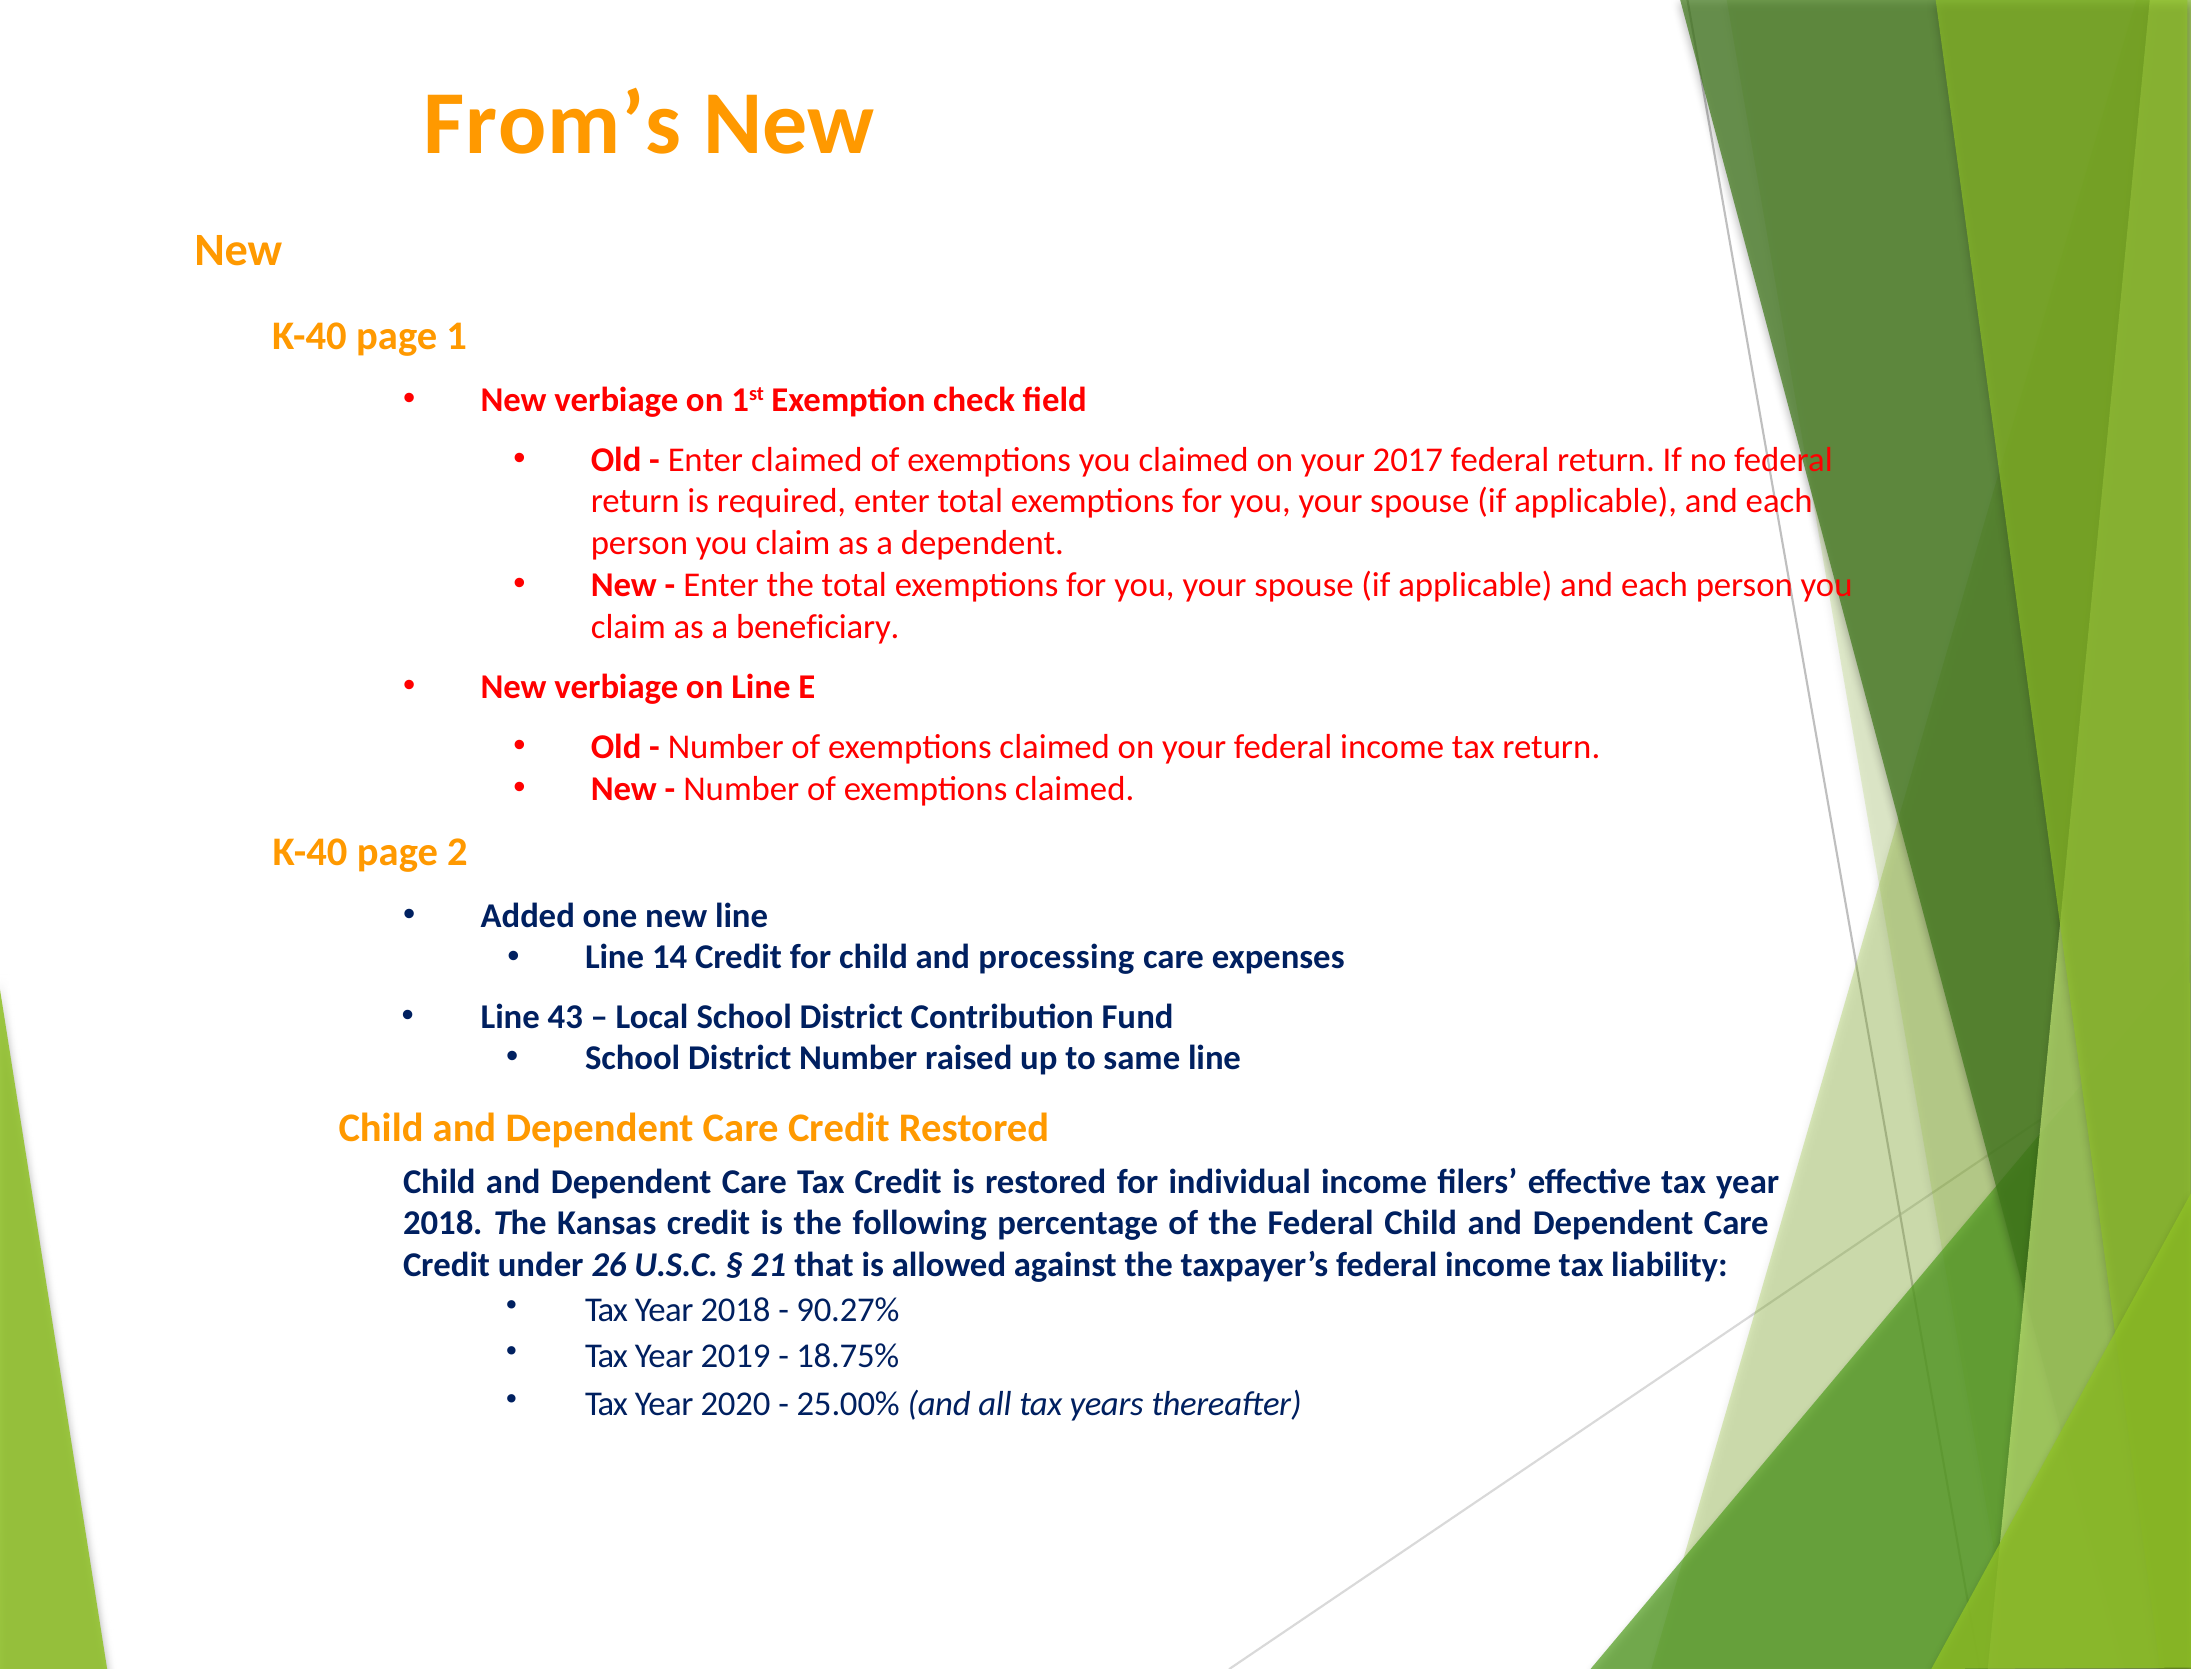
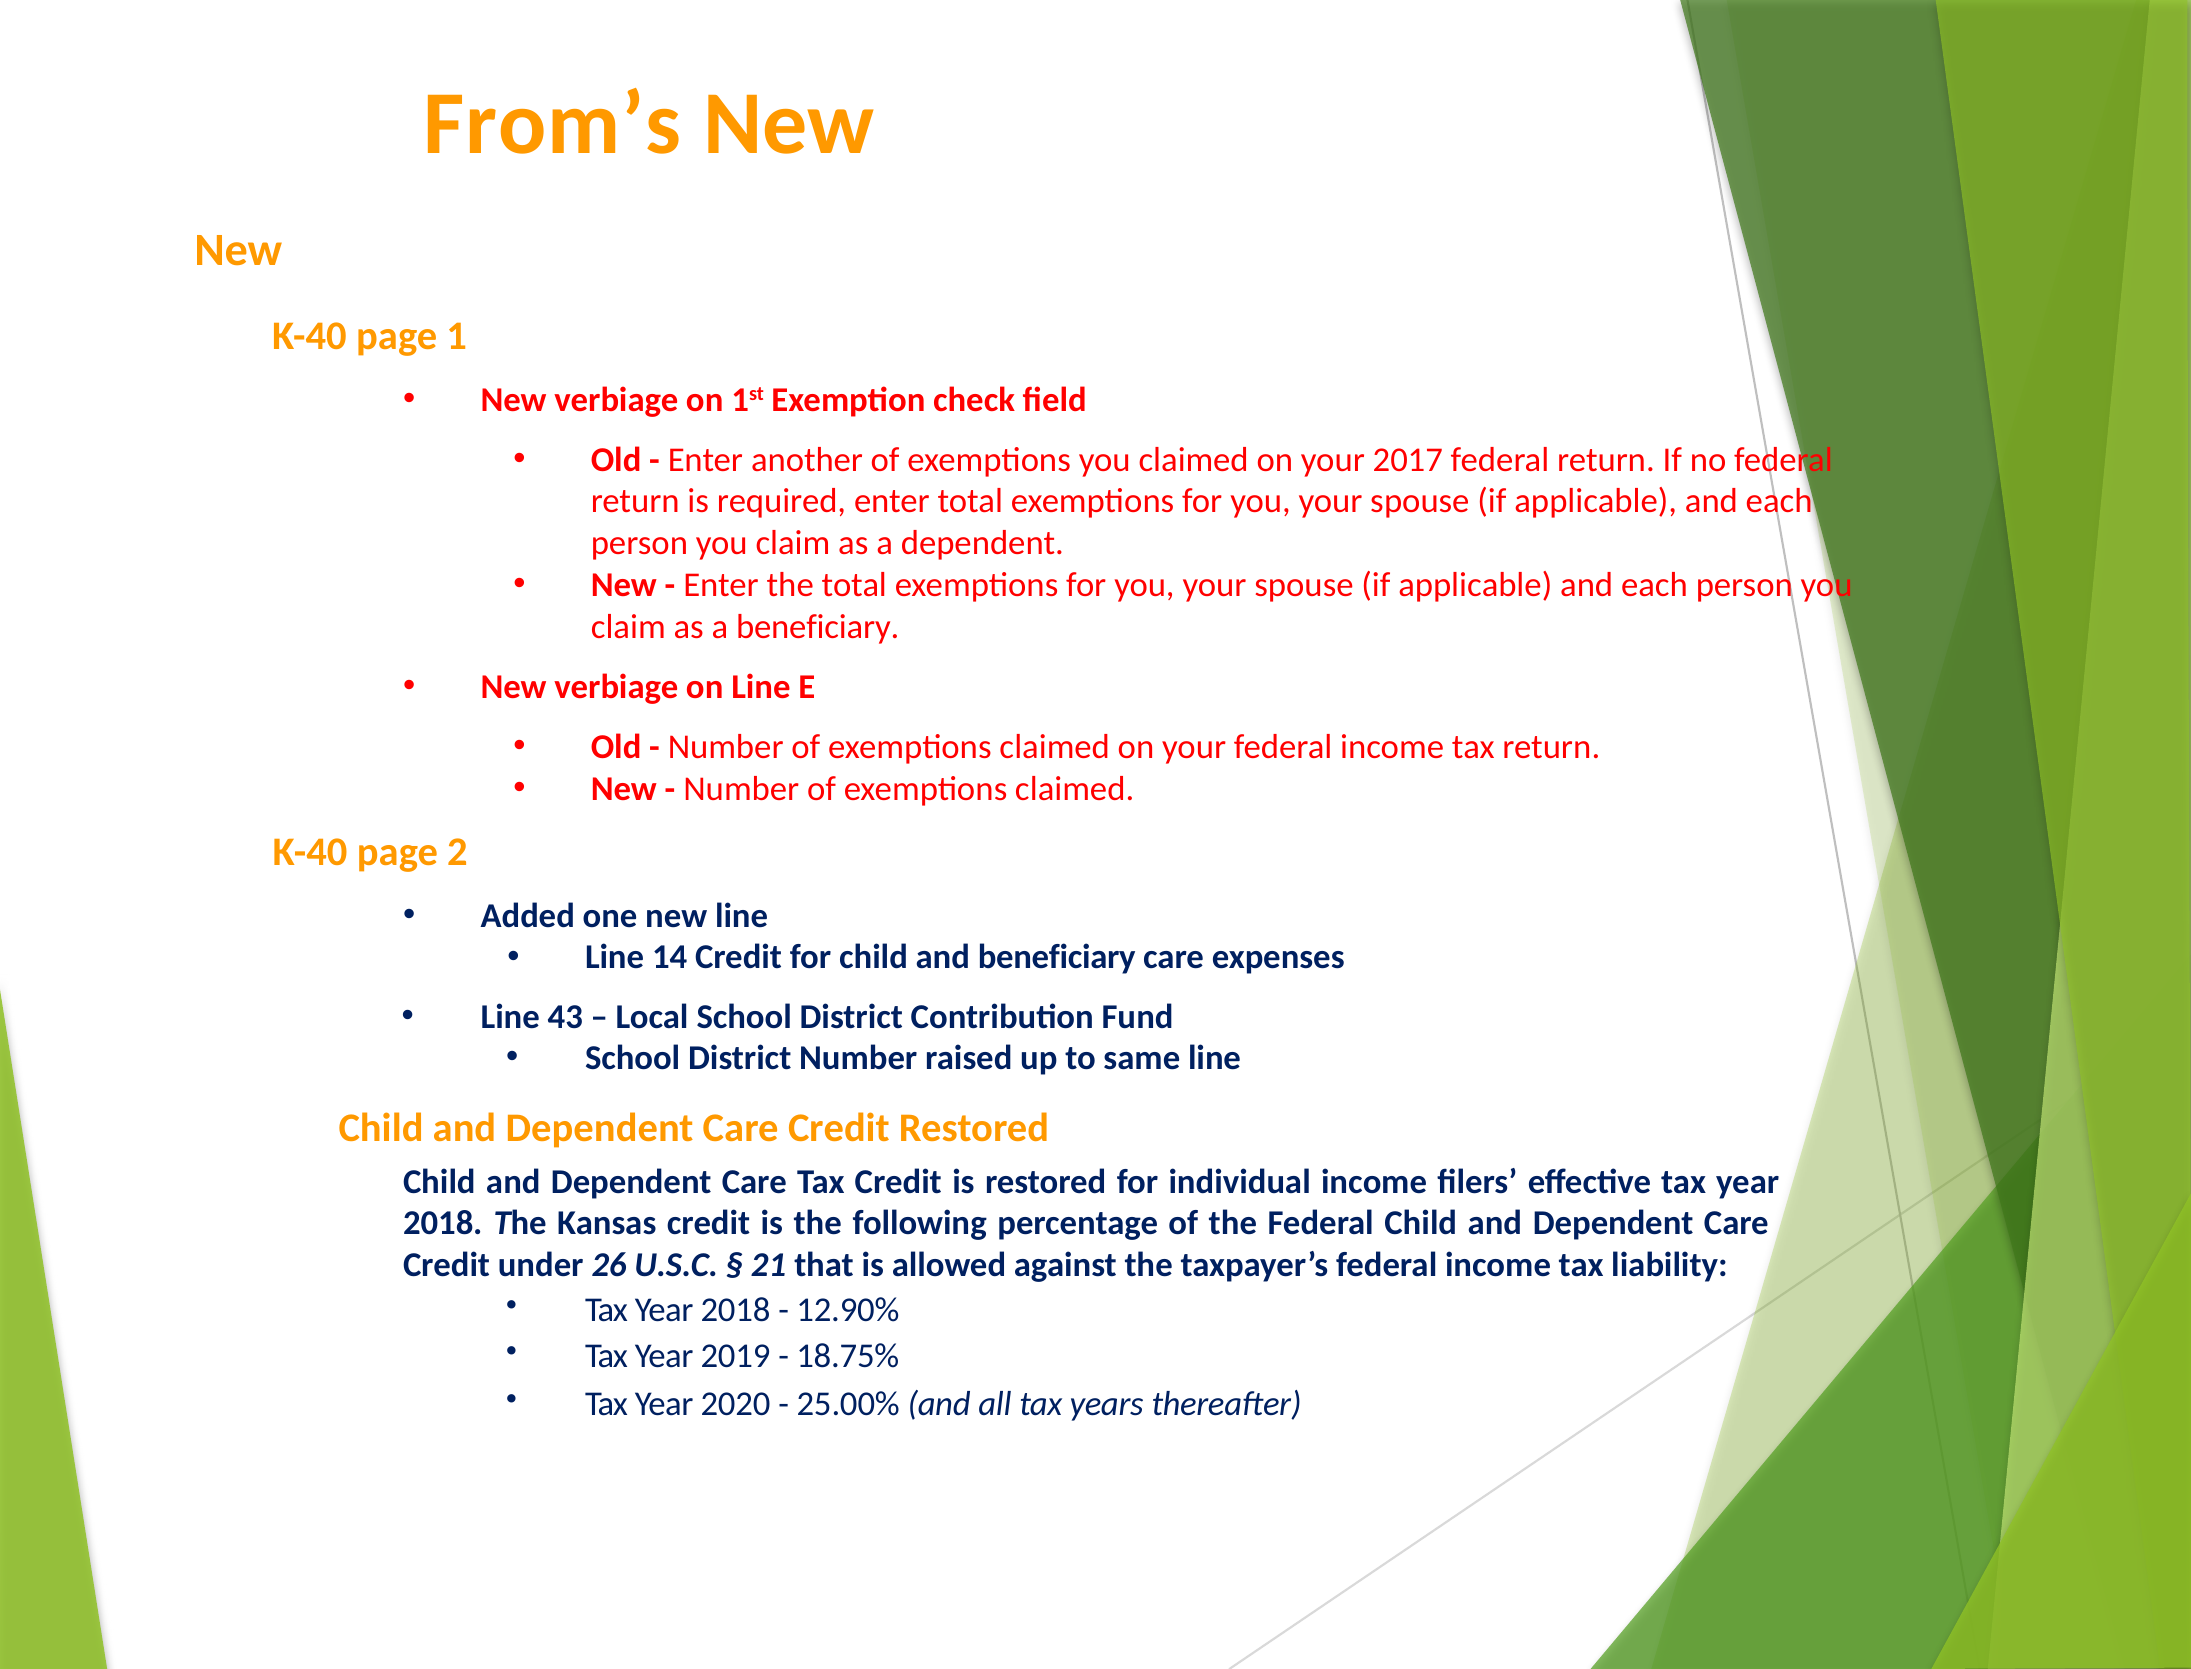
Enter claimed: claimed -> another (807, 460)
and processing: processing -> beneficiary (1057, 958)
90.27%: 90.27% -> 12.90% (848, 1310)
